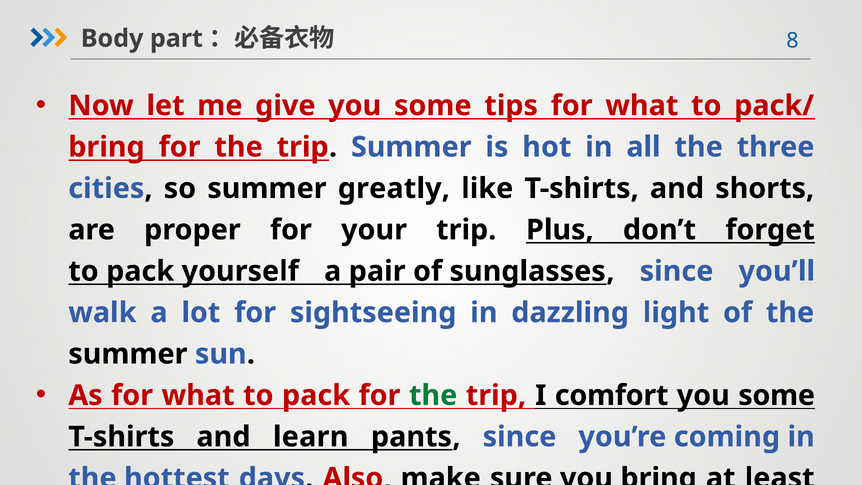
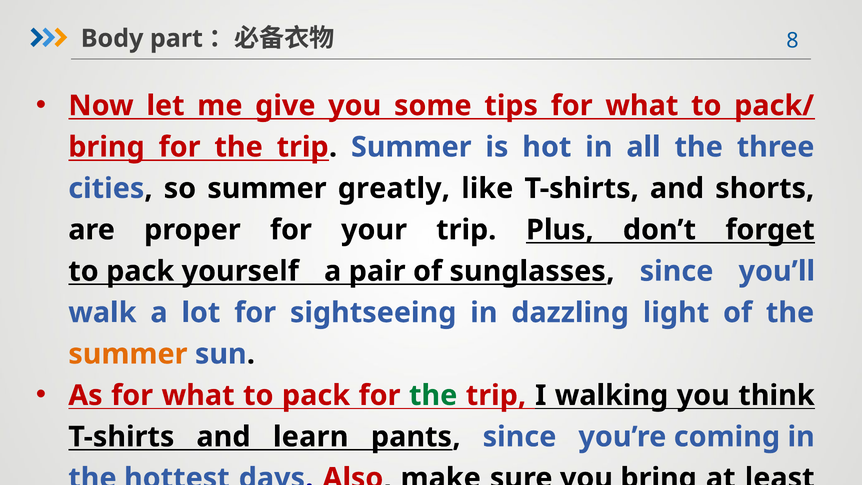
summer colour: black -> orange (128, 354)
I comfort: comfort -> walking (612, 395)
some: some -> think (776, 395)
